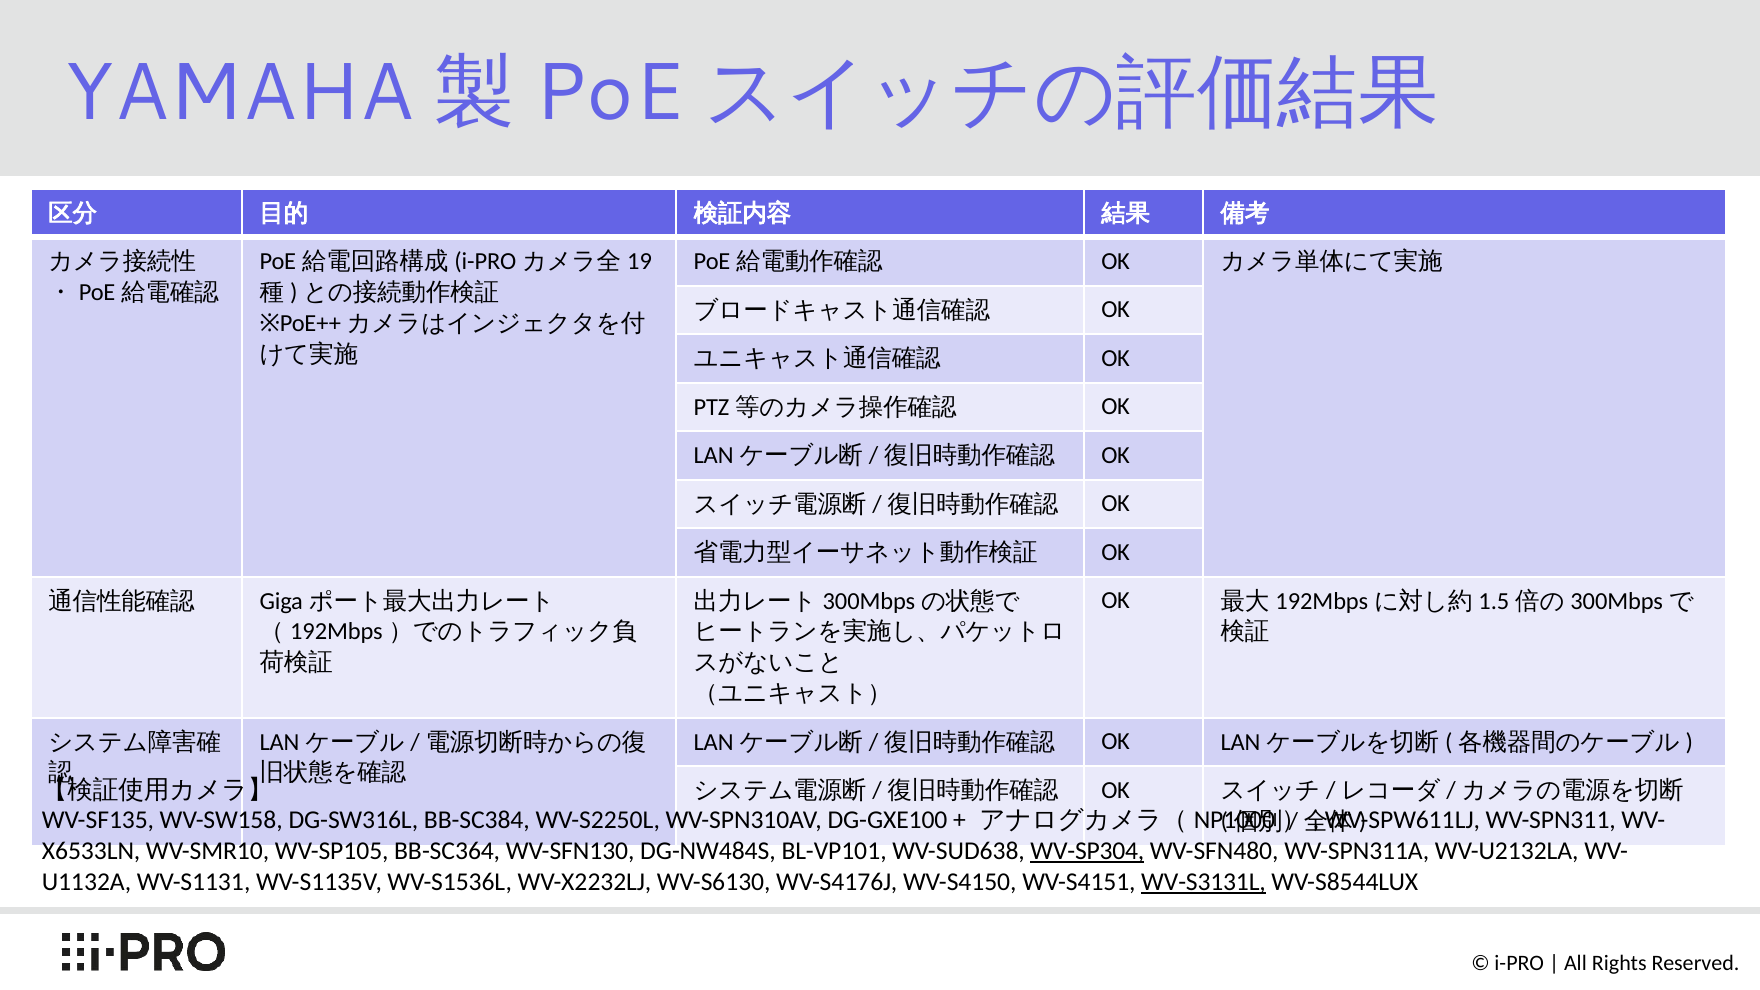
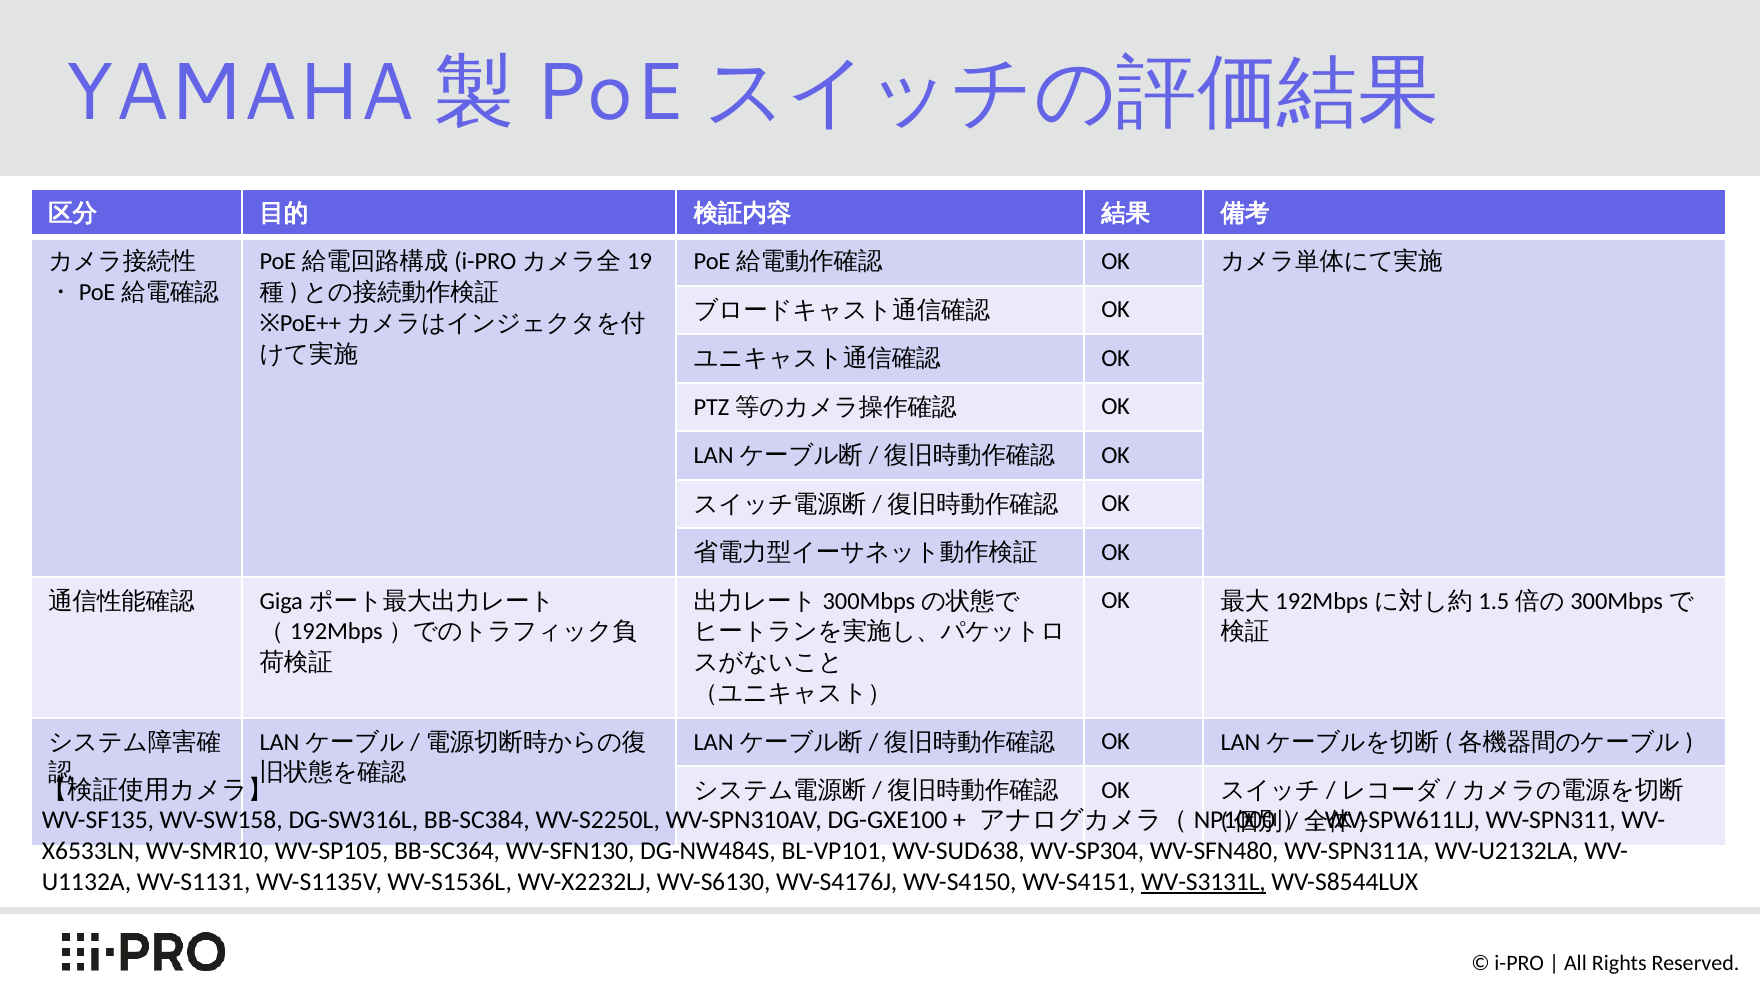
WV-SP304 underline: present -> none (1087, 851)
